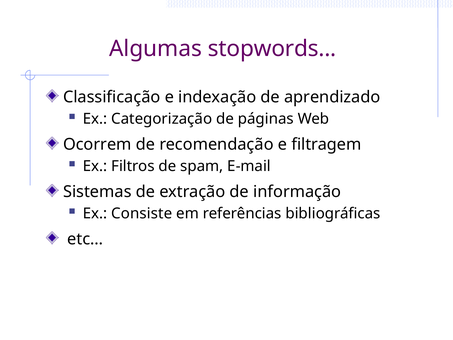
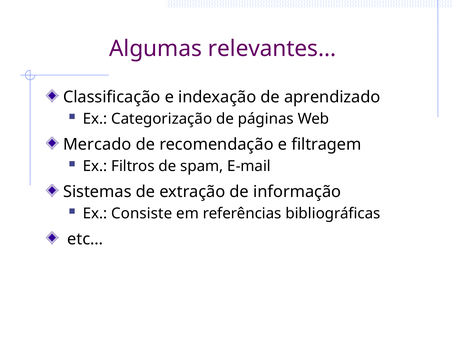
stopwords: stopwords -> relevantes (272, 49)
Ocorrem: Ocorrem -> Mercado (97, 144)
